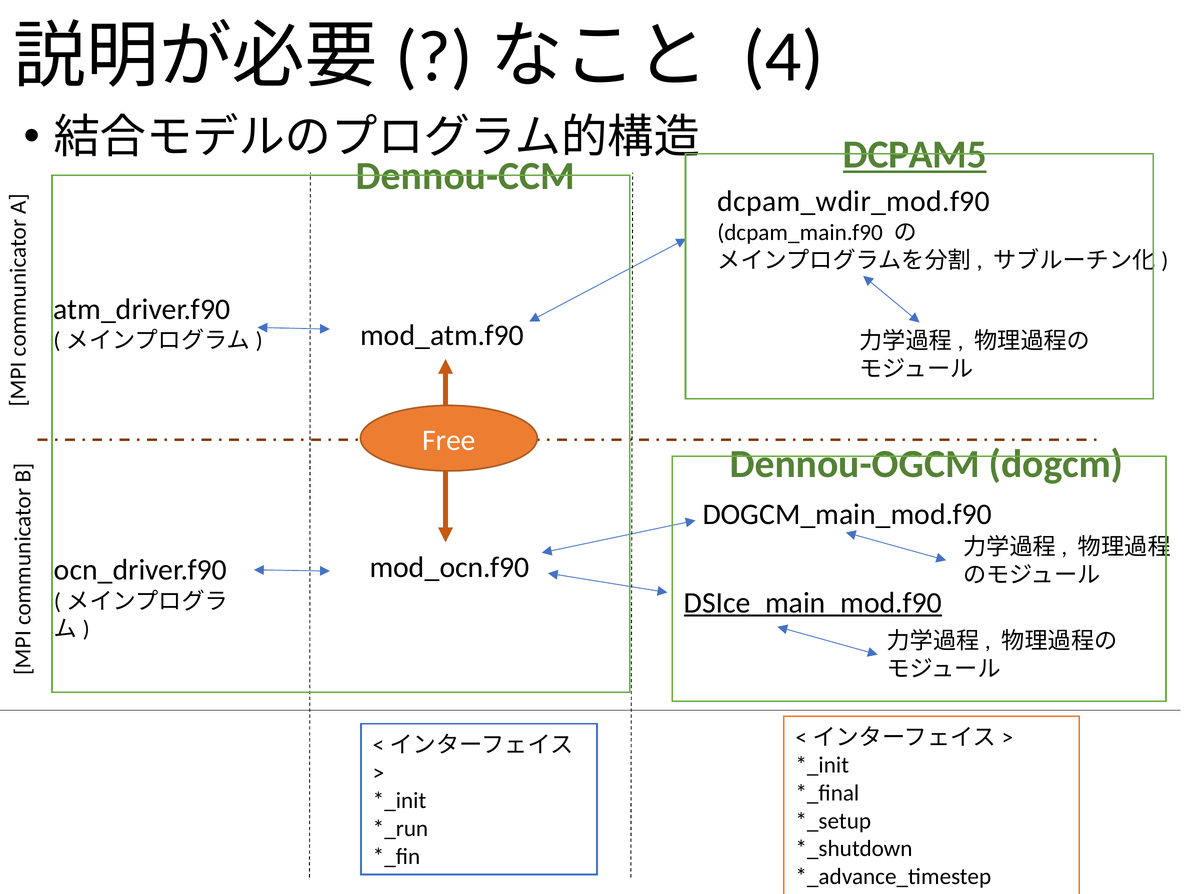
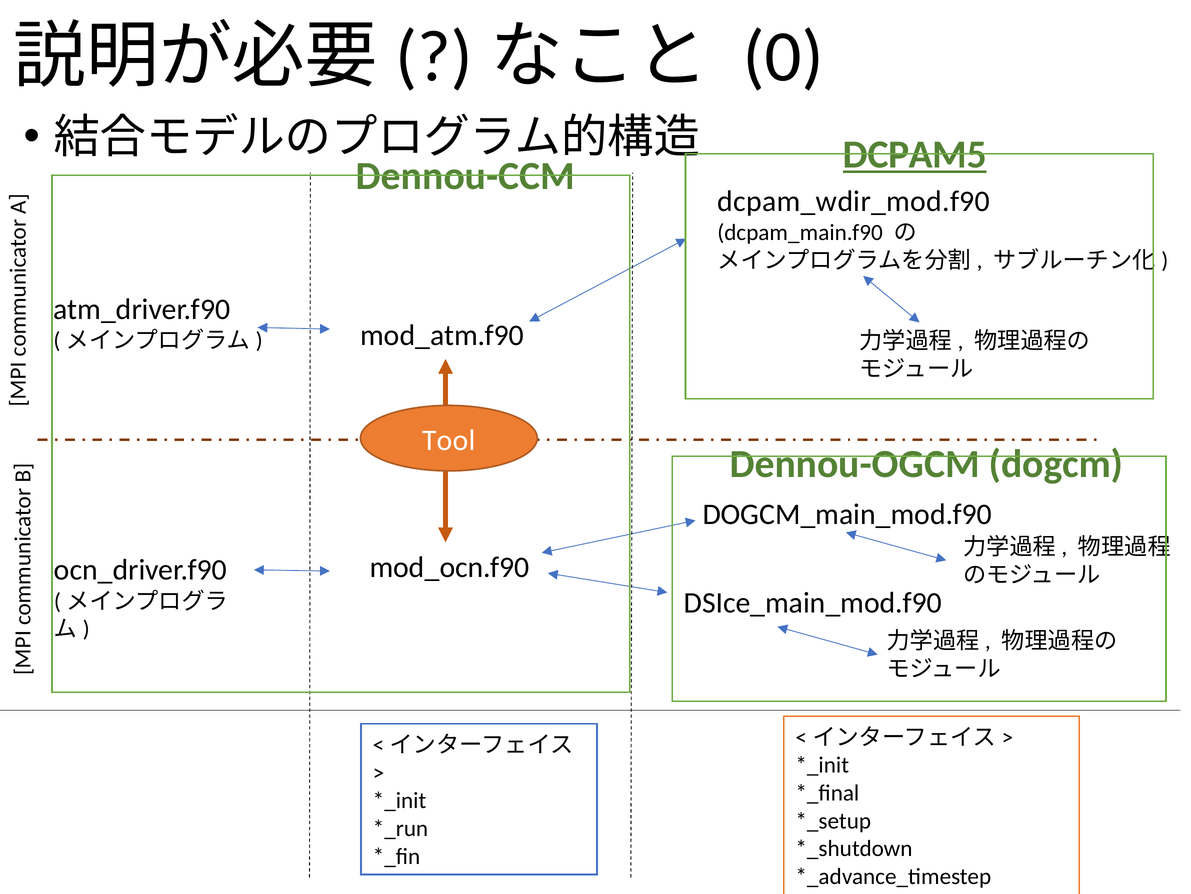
4: 4 -> 0 (783, 57)
Free: Free -> Tool (449, 440)
DSIce_main_mod.f90 underline: present -> none (813, 602)
